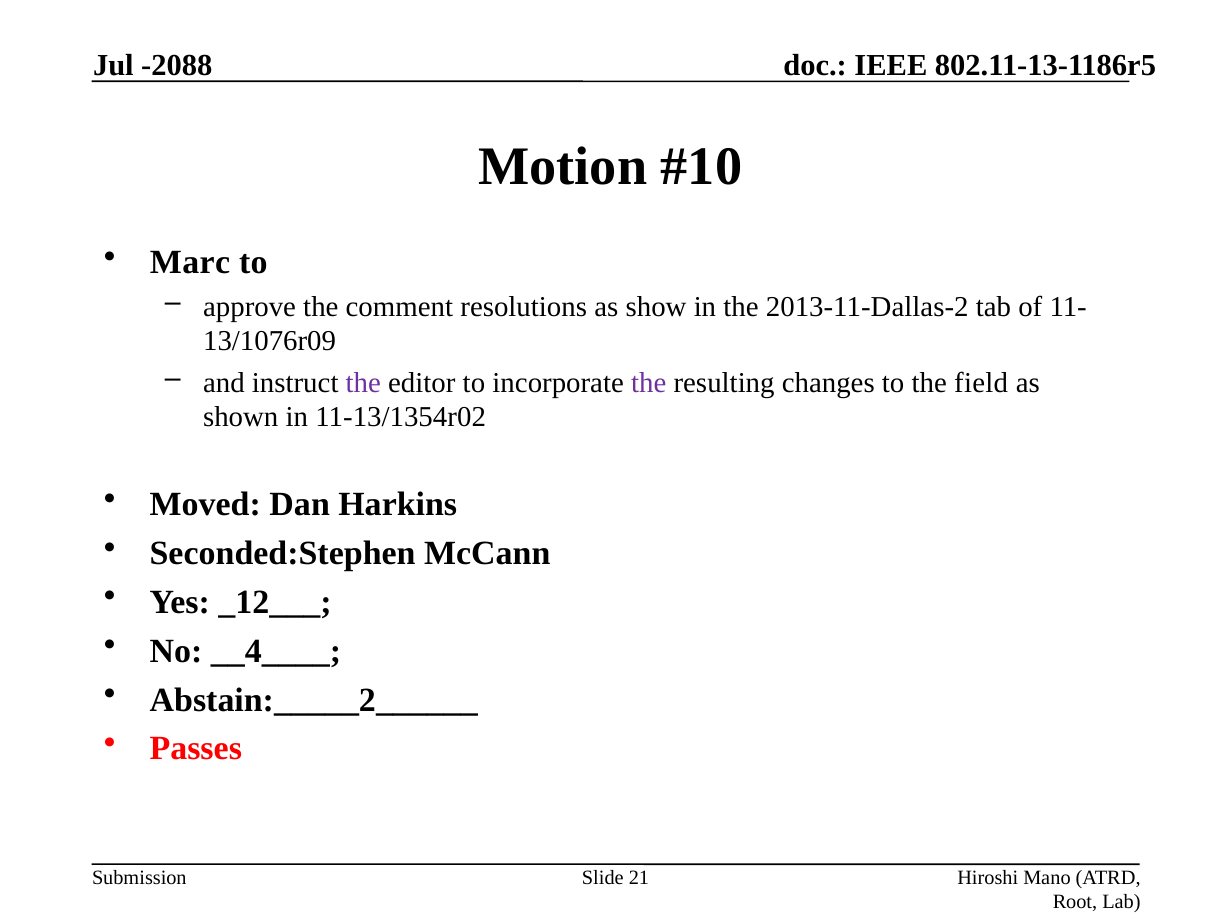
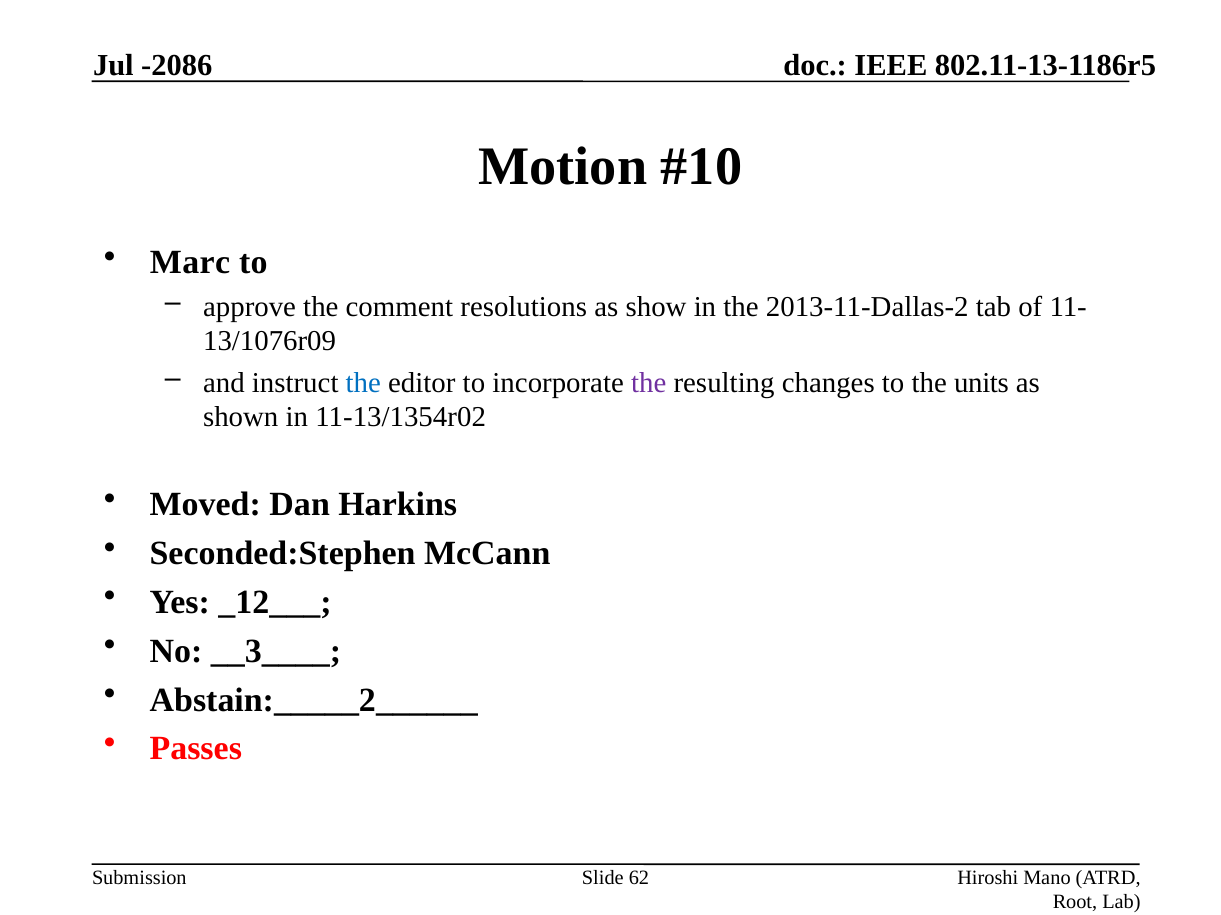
-2088: -2088 -> -2086 (177, 65)
the colour: purple -> blue (363, 383)
field: field -> units (981, 383)
__4____: __4____ -> __3____ (276, 652)
21: 21 -> 62 (639, 878)
